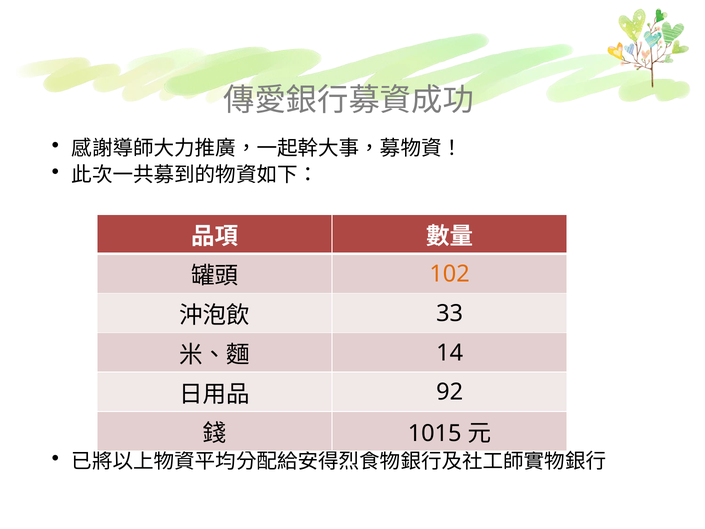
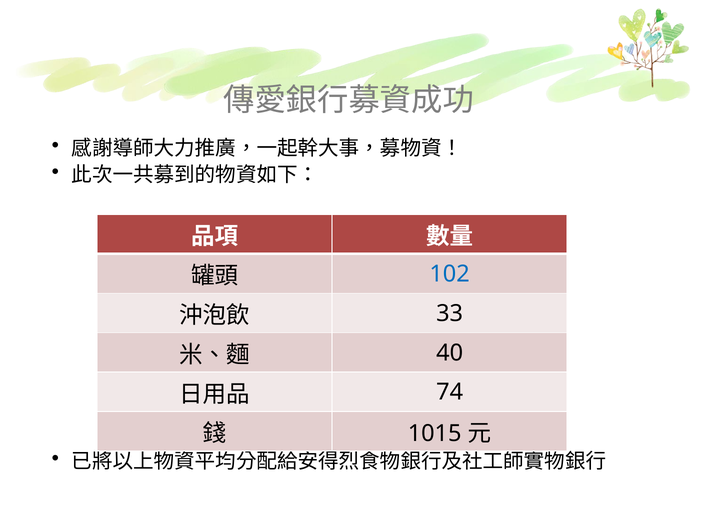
102 colour: orange -> blue (450, 274)
14: 14 -> 40 (450, 353)
92: 92 -> 74 (450, 392)
